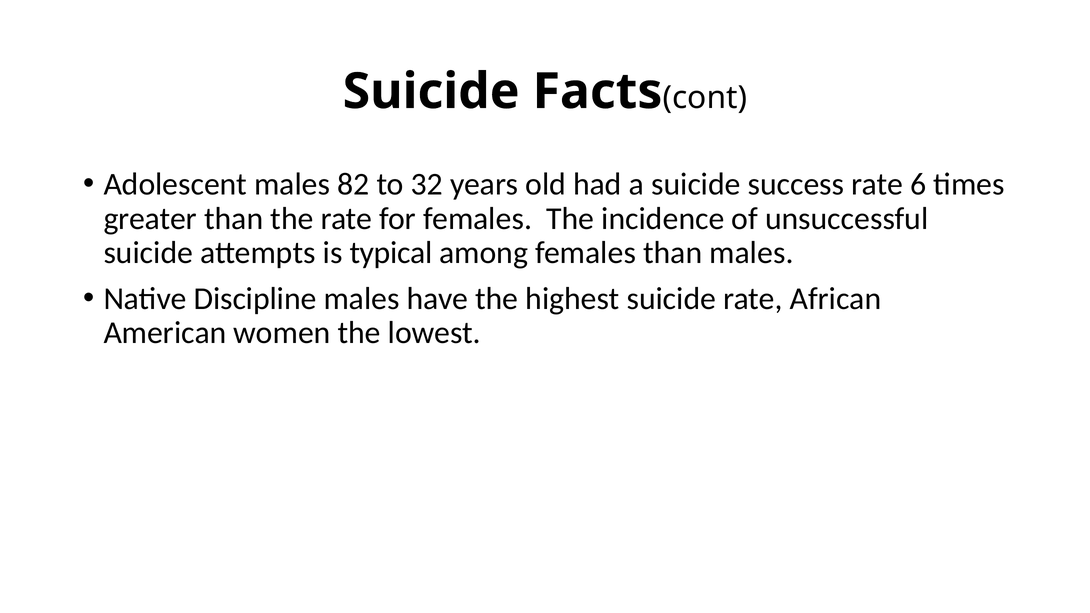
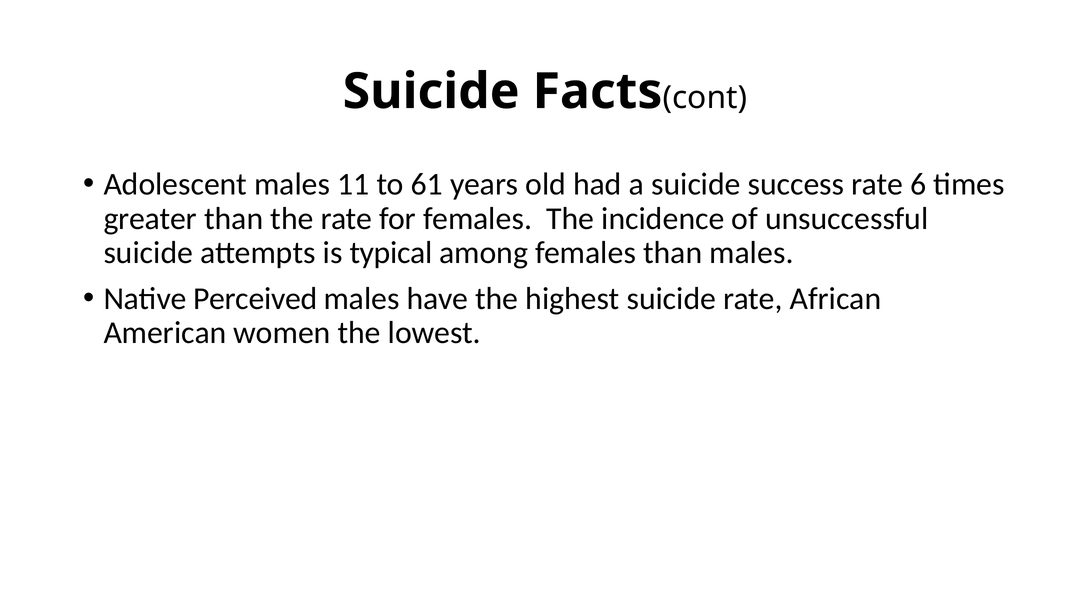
82: 82 -> 11 (353, 184)
32: 32 -> 61 (427, 184)
Discipline: Discipline -> Perceived (255, 299)
